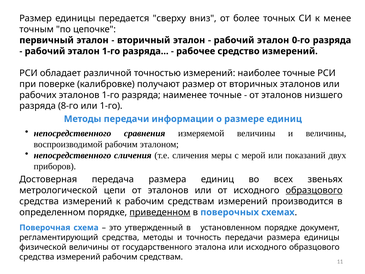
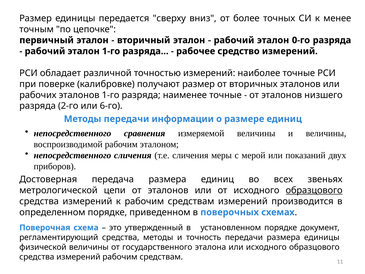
8-го: 8-го -> 2-го (68, 106)
или 1-го: 1-го -> 6-го (111, 106)
приведенном underline: present -> none (160, 212)
